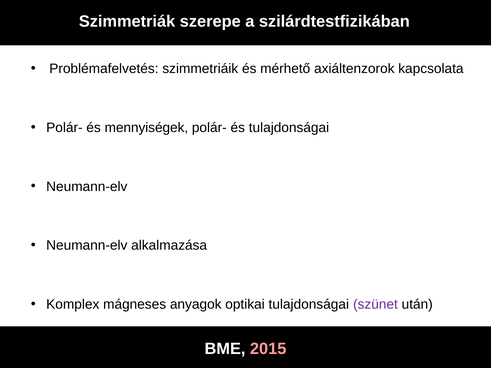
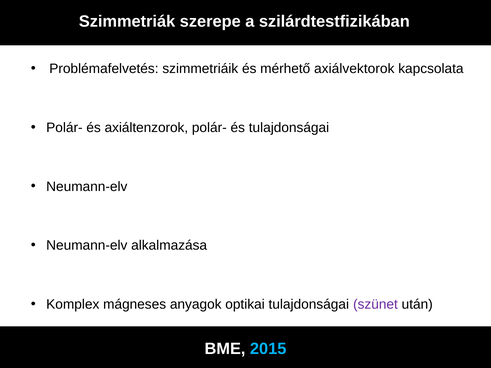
axiáltenzorok: axiáltenzorok -> axiálvektorok (354, 69)
mennyiségek: mennyiségek -> axiáltenzorok (146, 128)
2015 colour: pink -> light blue (268, 349)
